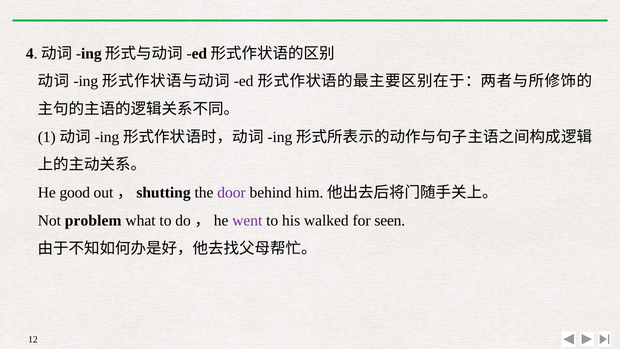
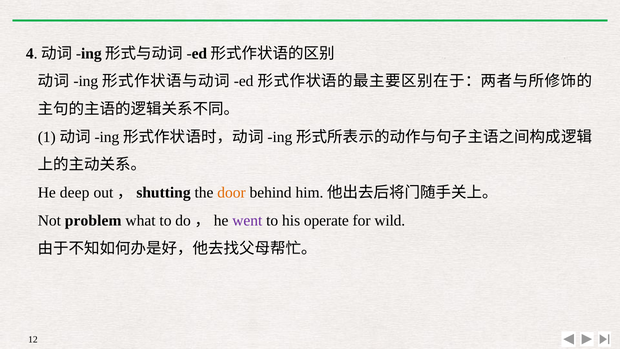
good: good -> deep (75, 193)
door colour: purple -> orange (232, 193)
walked: walked -> operate (326, 221)
seen: seen -> wild (390, 221)
